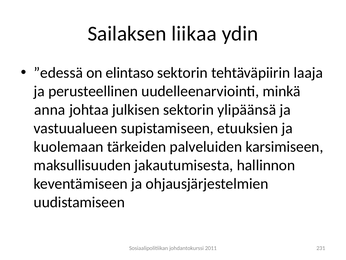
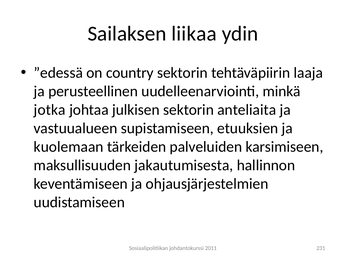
elintaso: elintaso -> country (130, 73)
anna: anna -> jotka (50, 109)
ylipäänsä: ylipäänsä -> anteliaita (247, 109)
